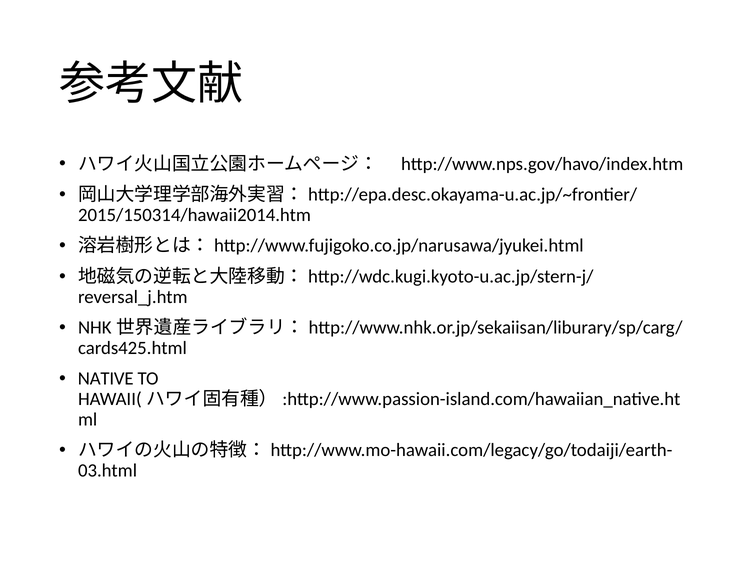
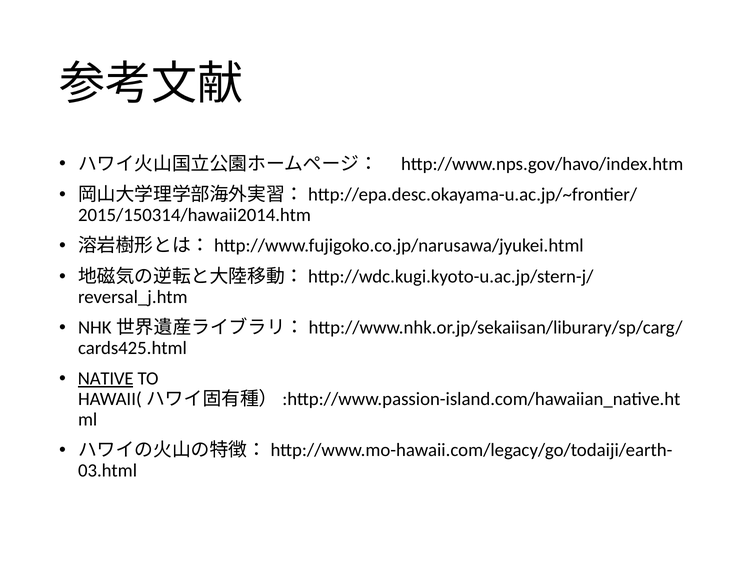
NATIVE underline: none -> present (106, 379)
